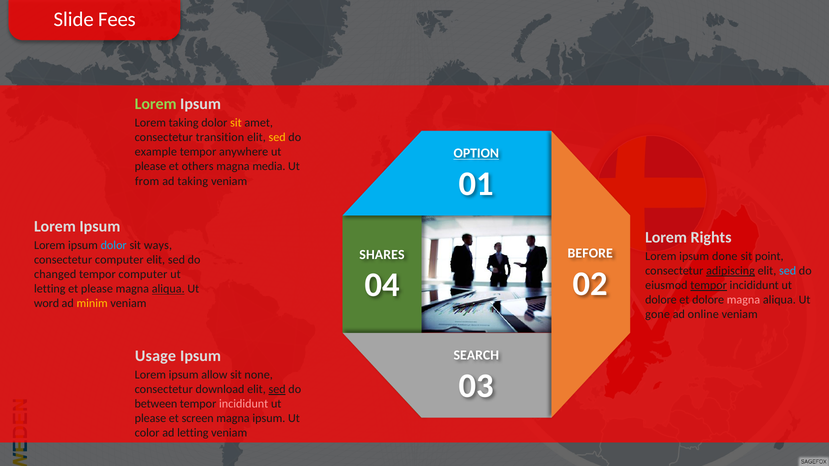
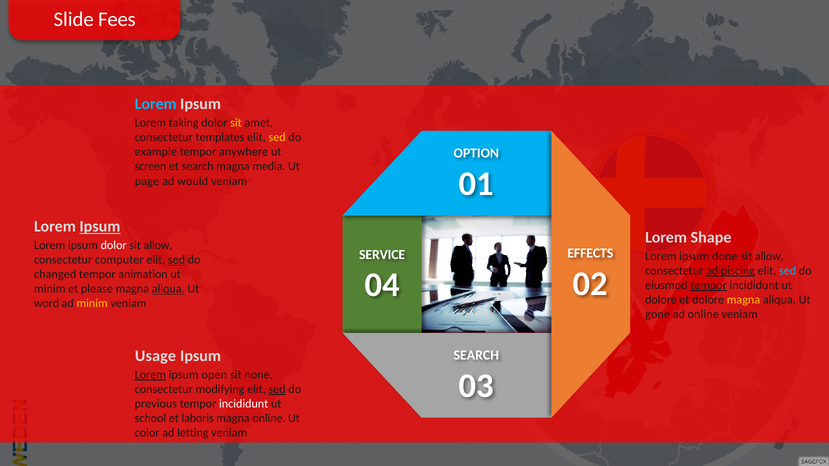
Lorem colour: light green -> light blue (156, 104)
transition: transition -> templates (220, 138)
OPTION underline: present -> none (476, 153)
please: please -> screen (150, 167)
et others: others -> search (198, 167)
from: from -> page (147, 181)
ad taking: taking -> would (193, 181)
Ipsum underline: none -> present (100, 227)
Rights: Rights -> Shape (711, 237)
dolor colour: light blue -> white (114, 246)
ways: ways -> allow (158, 246)
BEFORE: BEFORE -> EFFECTS (590, 254)
SHARES: SHARES -> SERVICE (382, 255)
point: point -> allow (769, 256)
sed underline: none -> present (176, 260)
tempor computer: computer -> animation (143, 275)
letting: letting -> minim (50, 289)
magna colour: pink -> yellow (743, 300)
Lorem underline: none -> present (150, 375)
allow: allow -> open (214, 375)
download: download -> modifying (220, 390)
between: between -> previous (156, 404)
incididunt colour: pink -> white (244, 404)
please: please -> school (150, 419)
screen: screen -> laboris (198, 419)
magna ipsum: ipsum -> online (269, 419)
